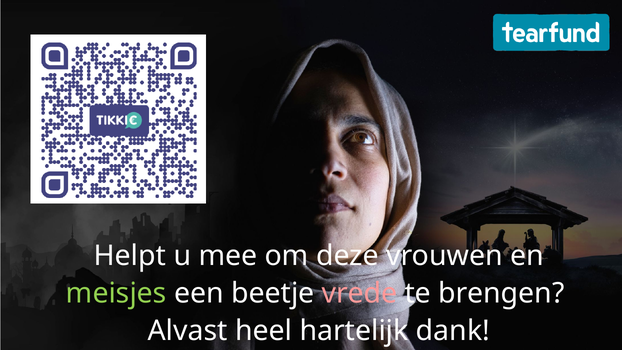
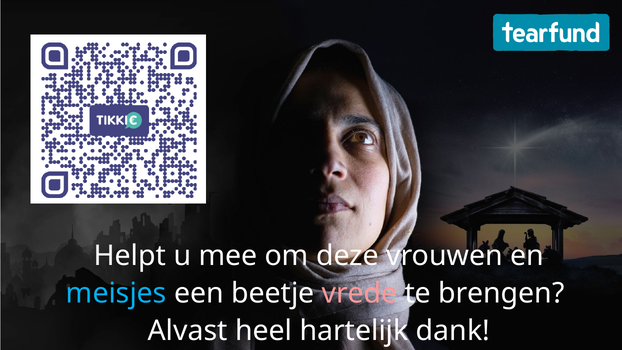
meisjes colour: light green -> light blue (116, 293)
